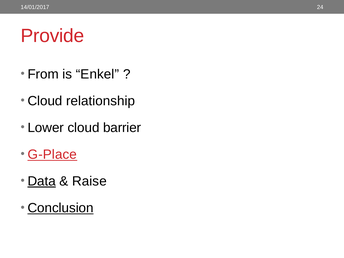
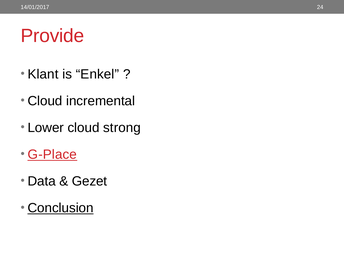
From: From -> Klant (43, 74)
relationship: relationship -> incremental (101, 101)
barrier: barrier -> strong (122, 128)
Data underline: present -> none (42, 181)
Raise: Raise -> Gezet (90, 181)
